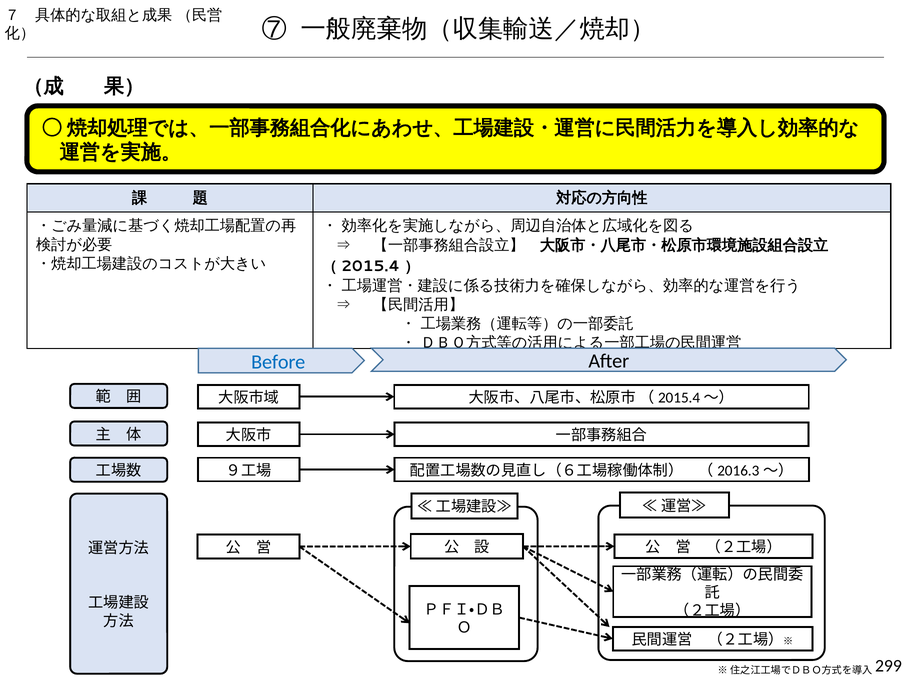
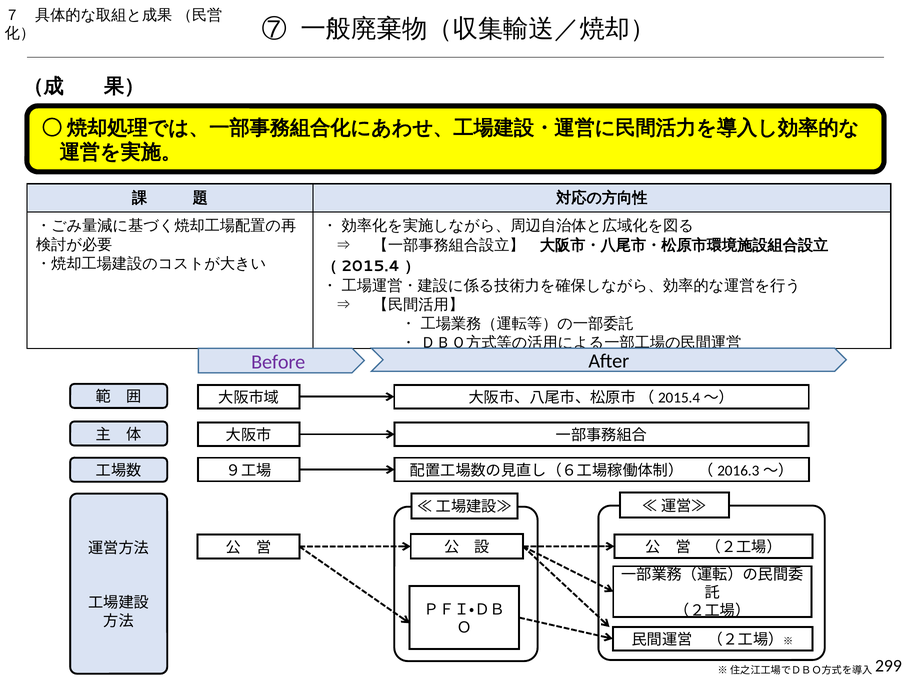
Before colour: blue -> purple (278, 362)
